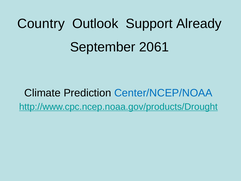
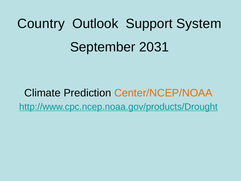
Already: Already -> System (199, 24)
2061: 2061 -> 2031 (154, 47)
Center/NCEP/NOAA colour: blue -> orange (163, 93)
